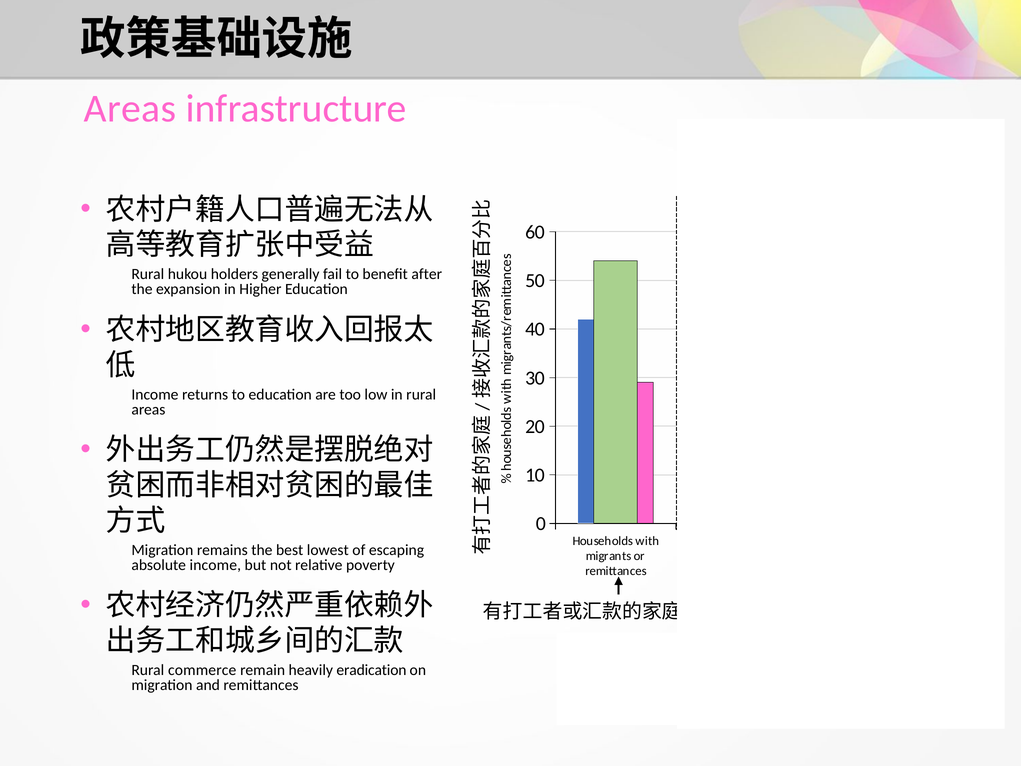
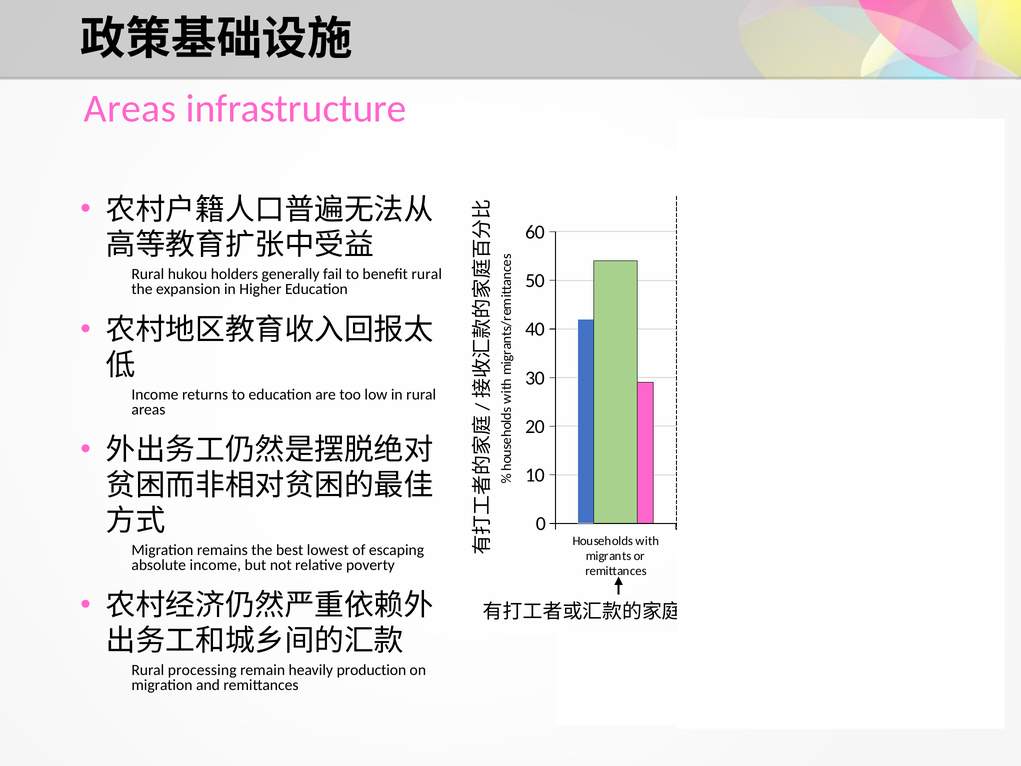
benefit after: after -> rural (427, 274)
commerce: commerce -> processing (202, 670)
eradication: eradication -> production (371, 670)
